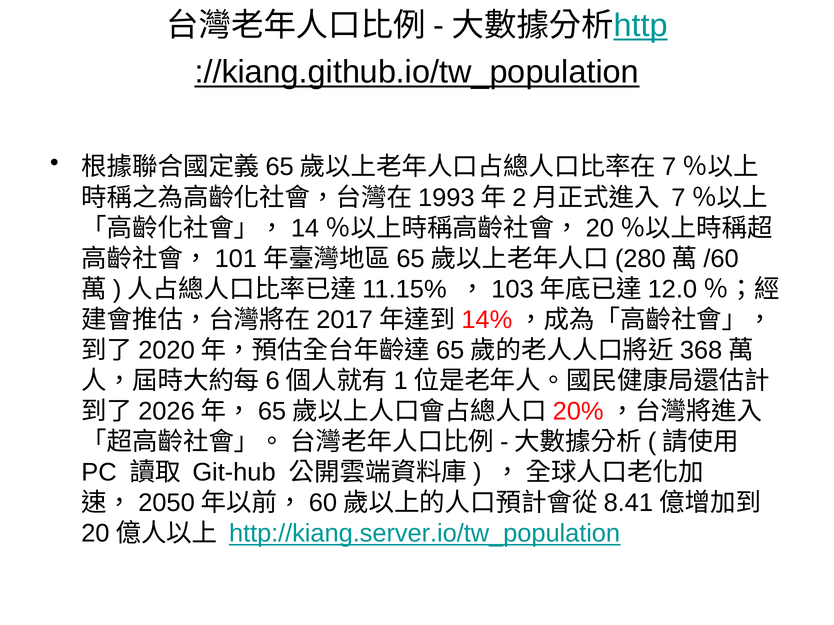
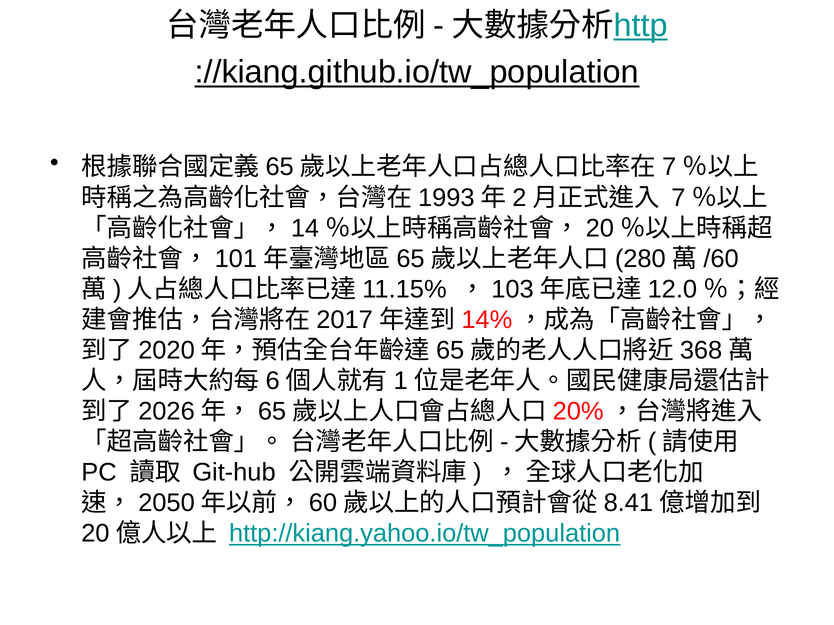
http://kiang.server.io/tw_population: http://kiang.server.io/tw_population -> http://kiang.yahoo.io/tw_population (425, 534)
